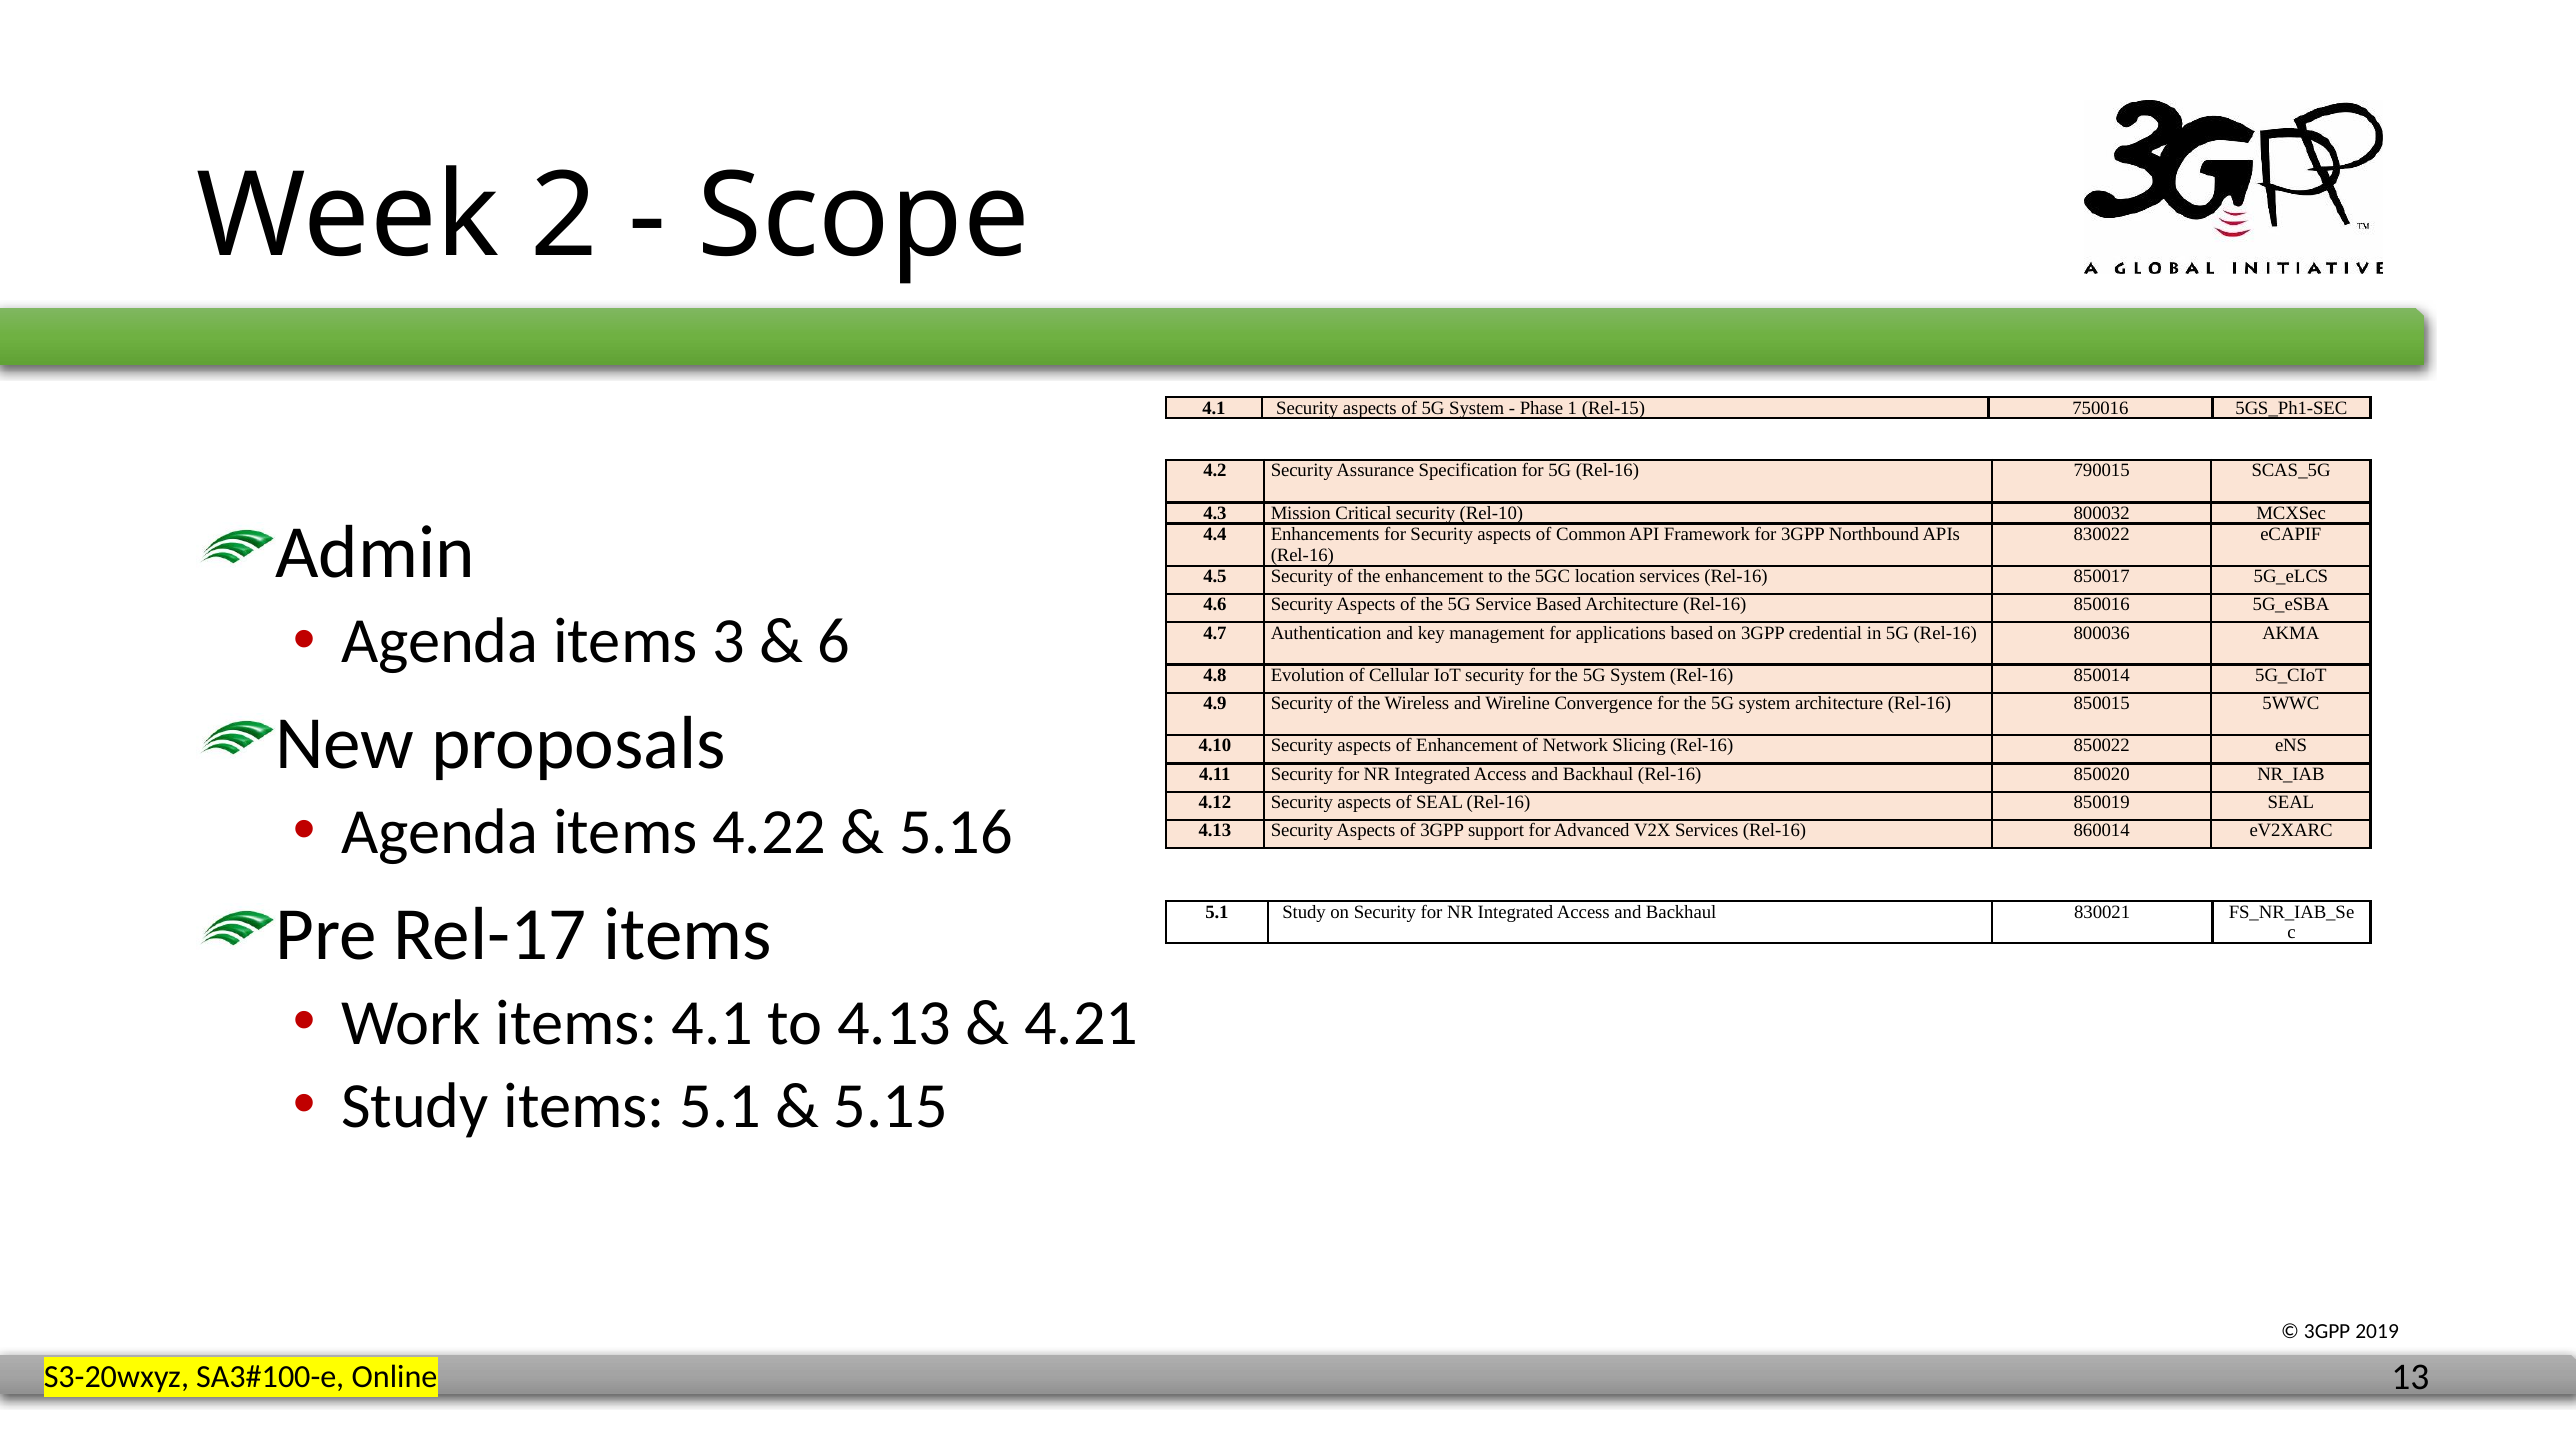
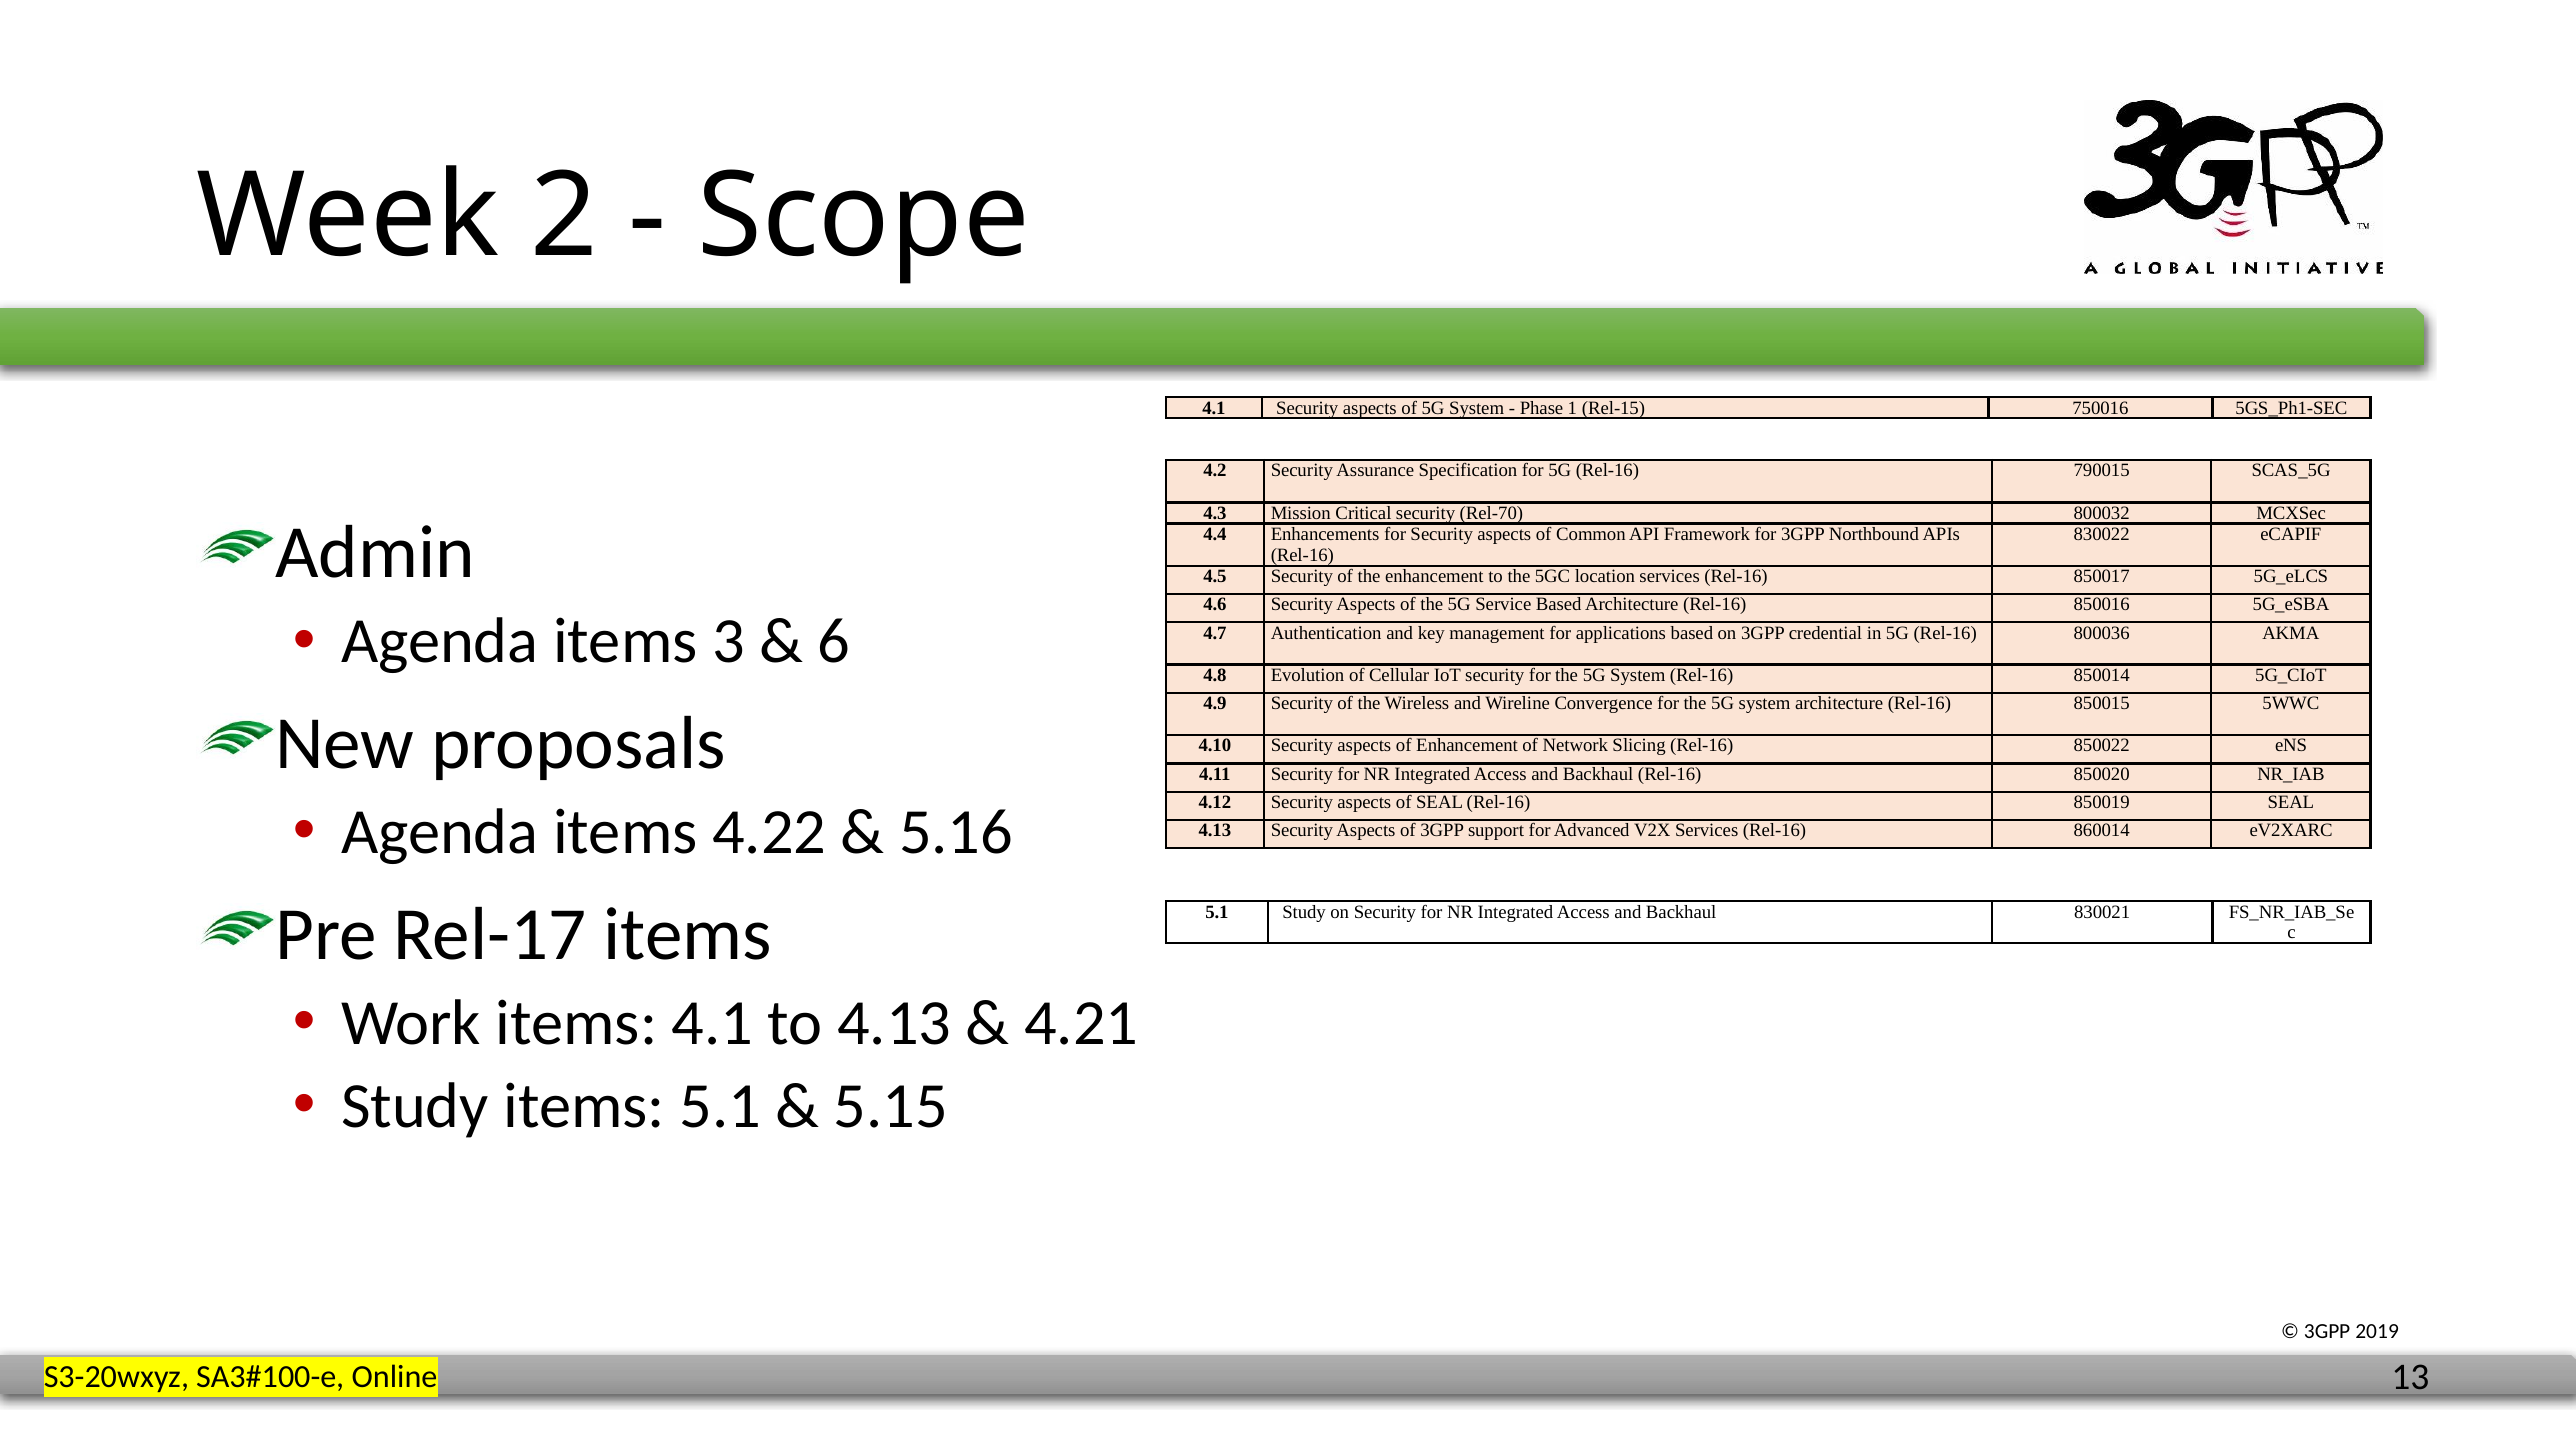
Rel-10: Rel-10 -> Rel-70 (1491, 513)
